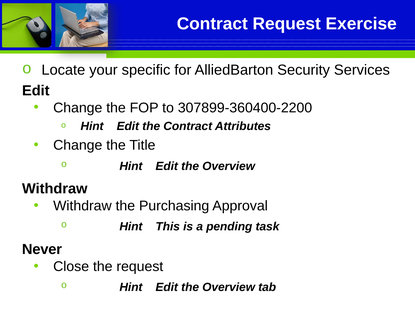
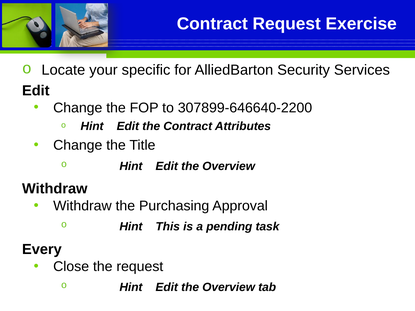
307899-360400-2200: 307899-360400-2200 -> 307899-646640-2200 (245, 108)
Never: Never -> Every (42, 249)
